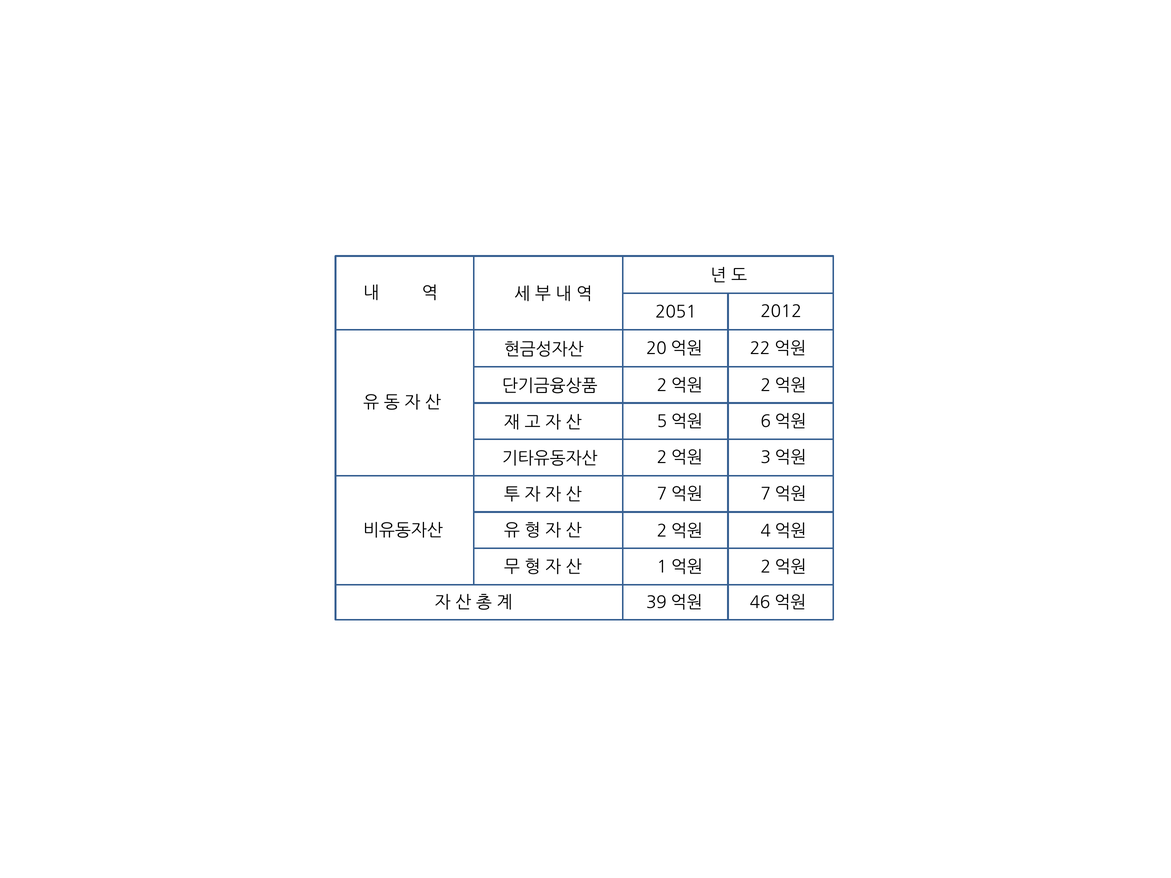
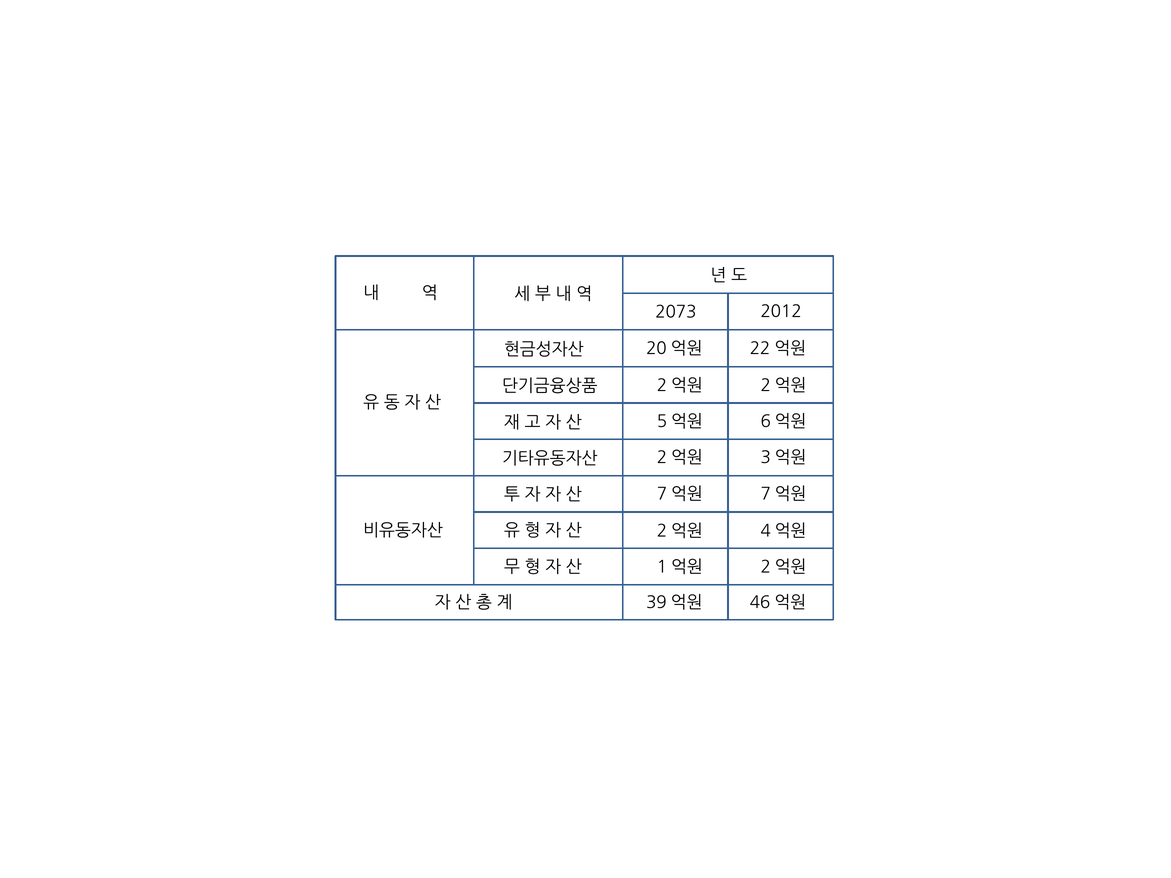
2051: 2051 -> 2073 (676, 312)
